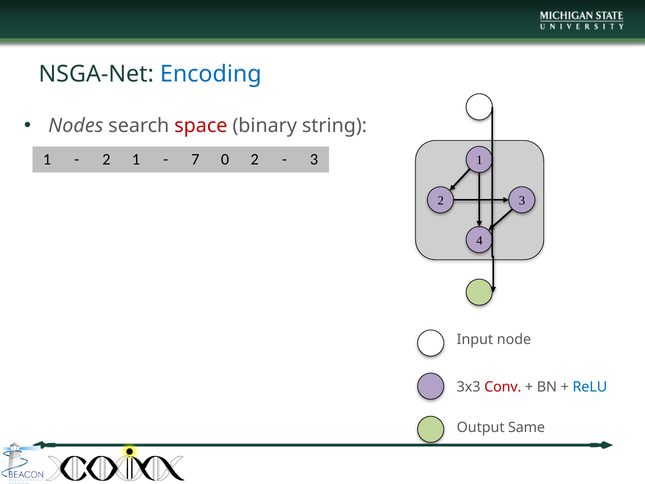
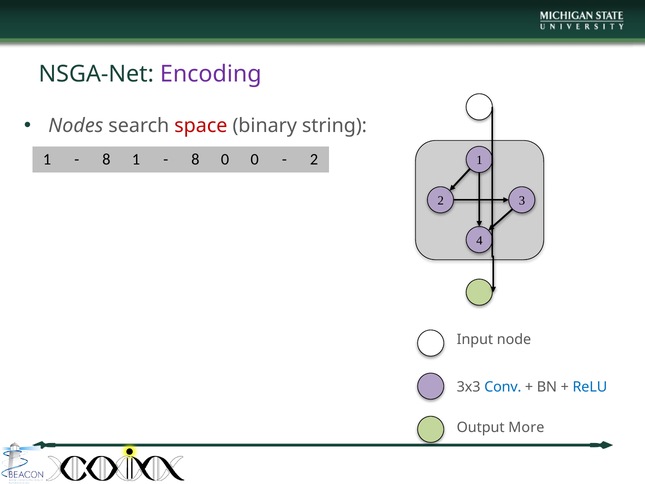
Encoding colour: blue -> purple (211, 74)
2: 2 -> 8 (106, 160)
7: 7 -> 8 (195, 160)
0 2: 2 -> 0 (255, 160)
3: 3 -> 2 (314, 160)
Conv colour: red -> blue (503, 387)
Same: Same -> More (526, 427)
